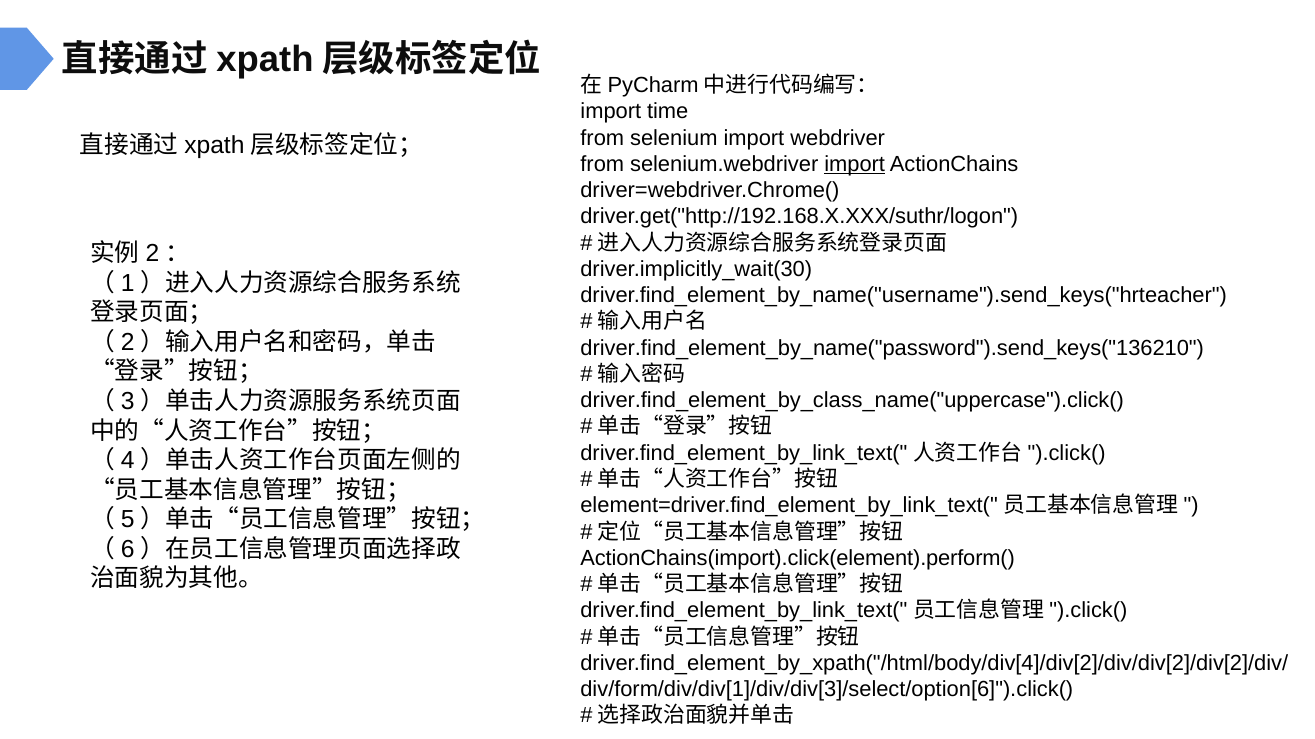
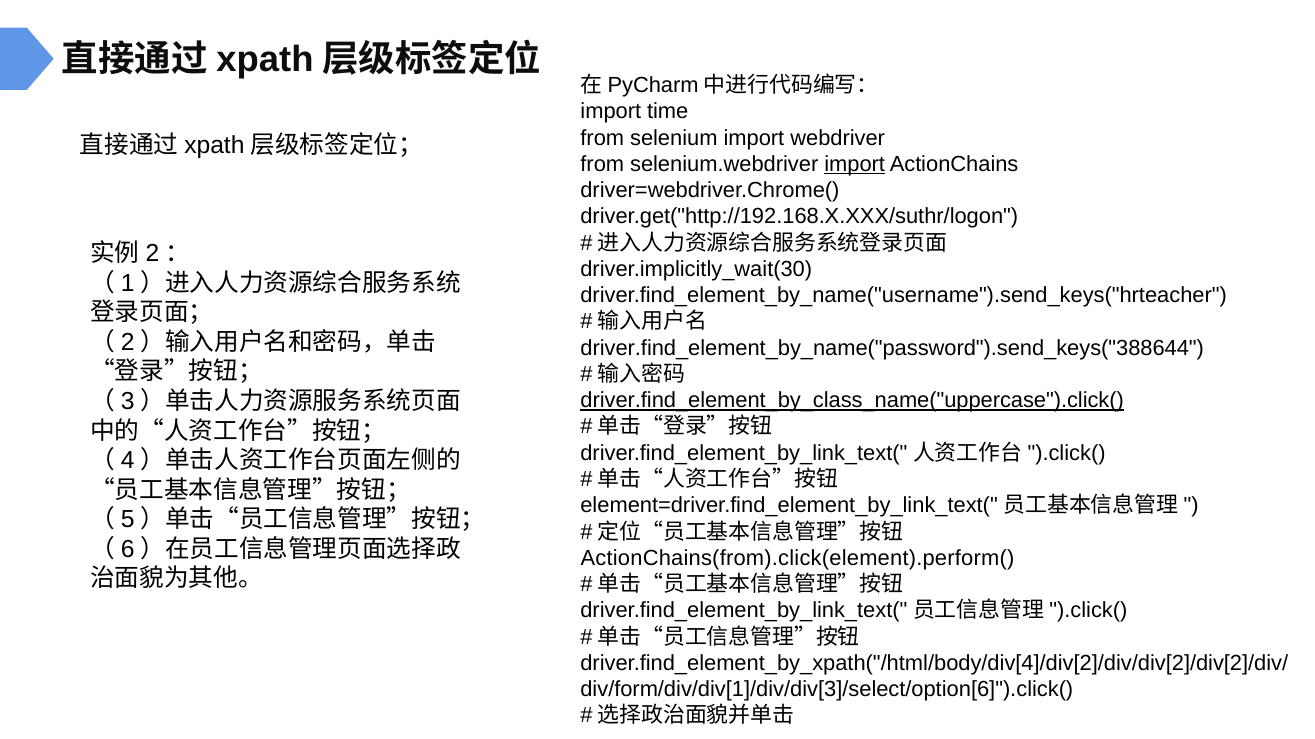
driver.find_element_by_name("password").send_keys("136210: driver.find_element_by_name("password").send_keys("136210 -> driver.find_element_by_name("password").send_keys("388644 (892, 348)
driver.find_element_by_class_name("uppercase").click( underline: none -> present (852, 401)
ActionChains(import).click(element).perform(: ActionChains(import).click(element).perform( -> ActionChains(from).click(element).perform( (798, 559)
